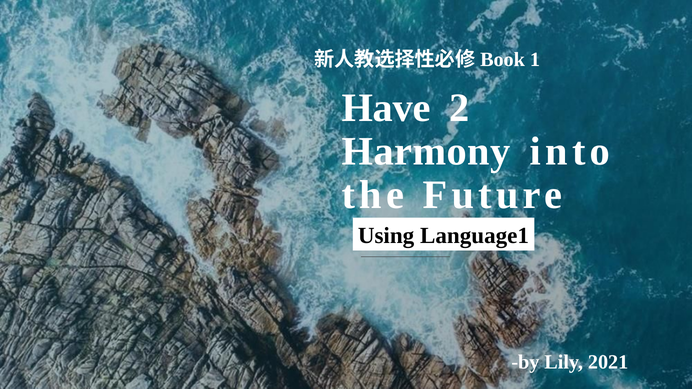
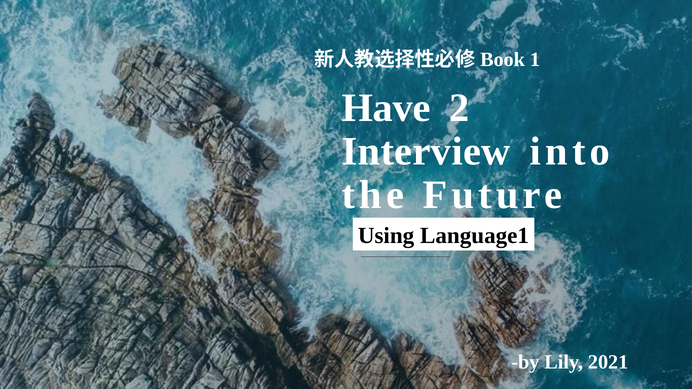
Harmony: Harmony -> Interview (426, 152)
